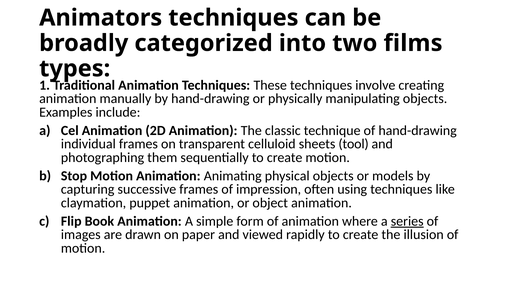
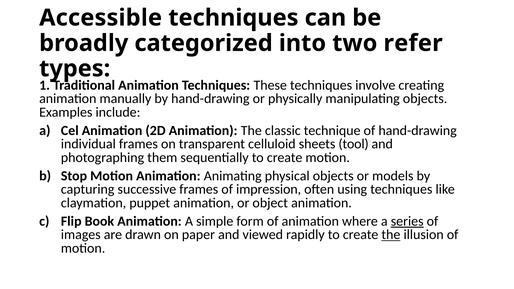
Animators: Animators -> Accessible (101, 18)
films: films -> refer (413, 43)
the underline: none -> present (391, 235)
